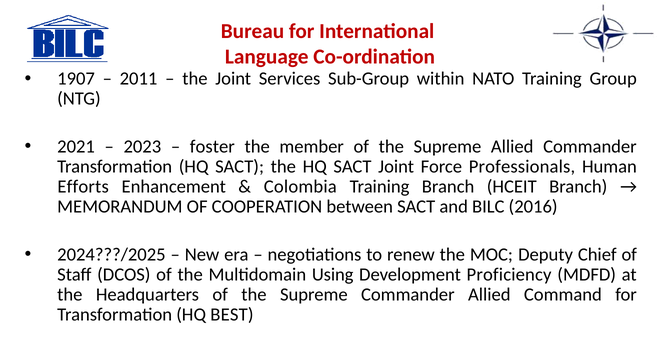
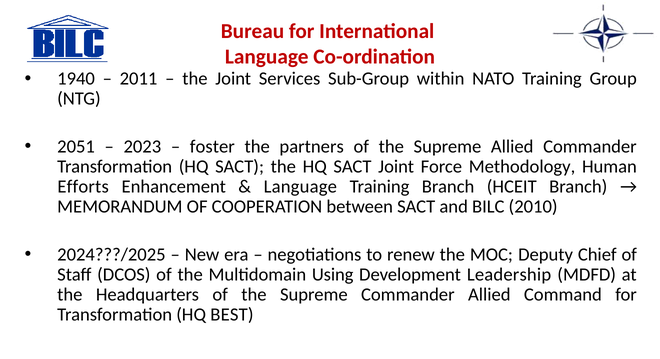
1907: 1907 -> 1940 (76, 79)
2021: 2021 -> 2051 (76, 147)
member: member -> partners (312, 147)
Professionals: Professionals -> Methodology (522, 167)
Colombia: Colombia -> Language (300, 187)
2016: 2016 -> 2010 (533, 207)
Proficiency: Proficiency -> Leadership (509, 275)
